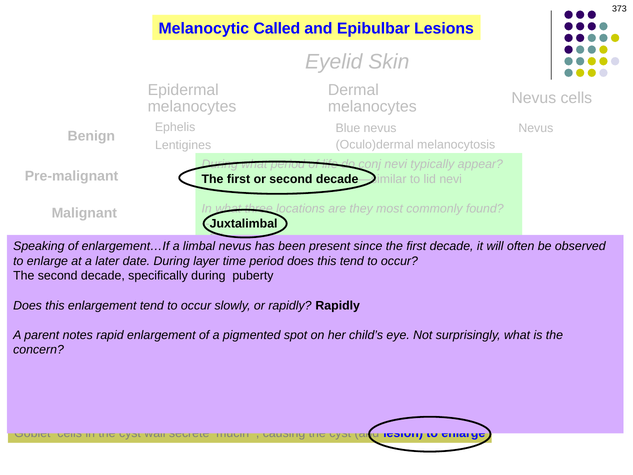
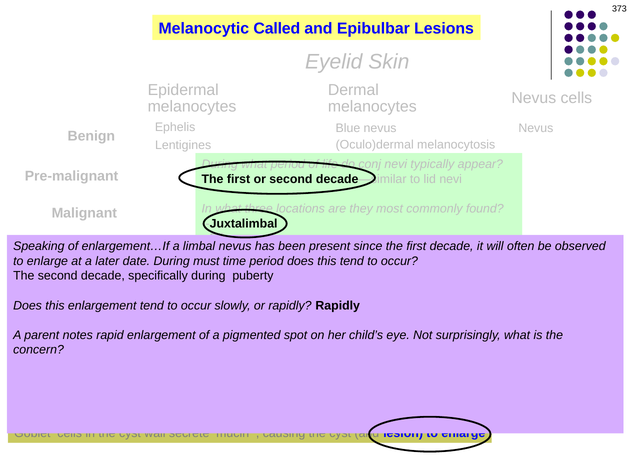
layer: layer -> must (206, 261)
